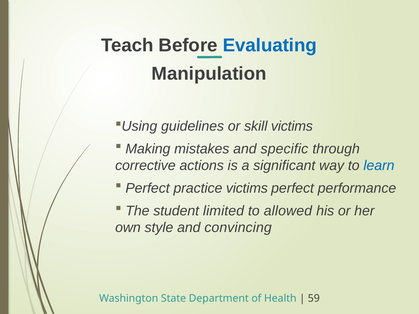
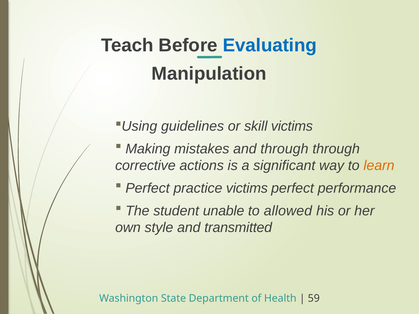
and specific: specific -> through (284, 149)
learn colour: blue -> orange (379, 166)
limited: limited -> unable (224, 211)
convincing: convincing -> transmitted (238, 228)
